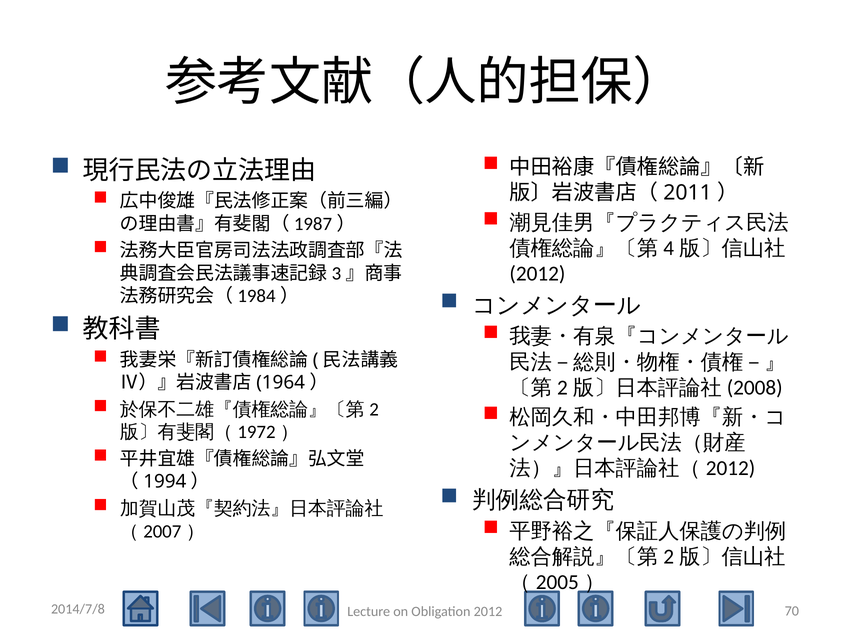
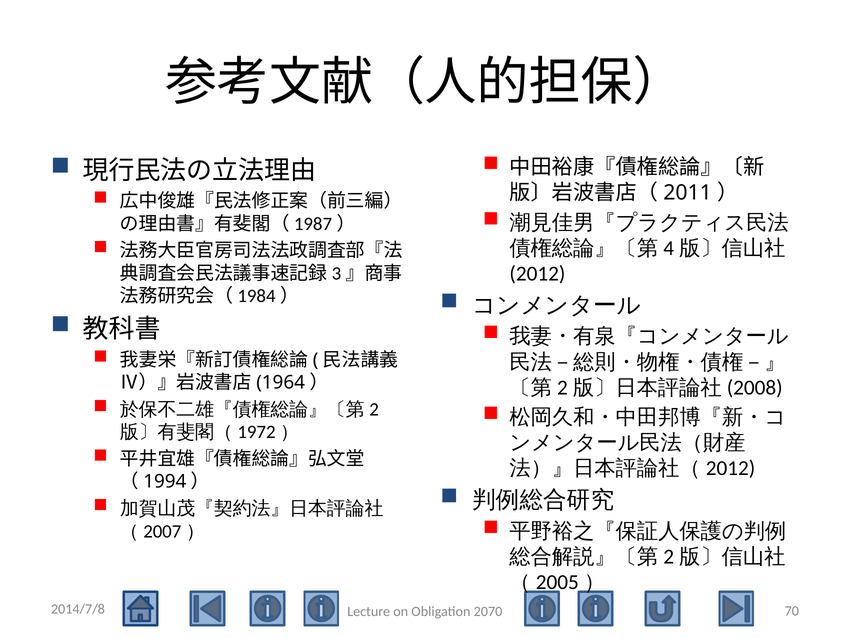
Obligation 2012: 2012 -> 2070 (488, 611)
